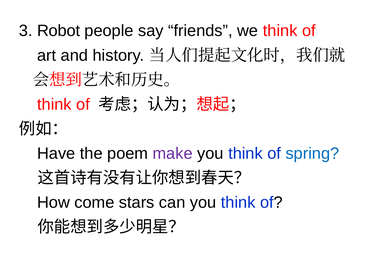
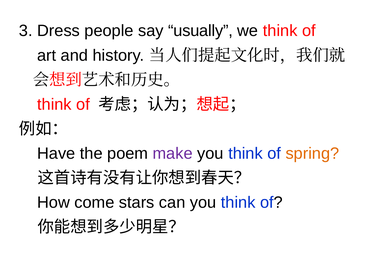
Robot: Robot -> Dress (59, 31)
friends: friends -> usually (200, 31)
spring colour: blue -> orange (312, 153)
